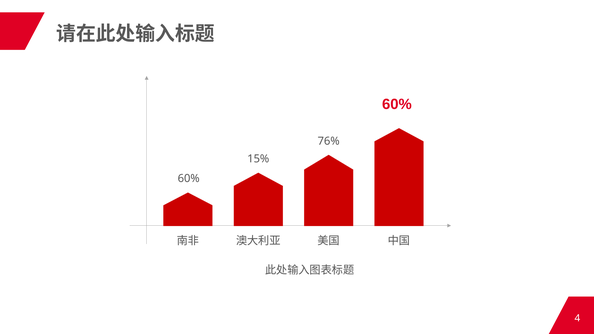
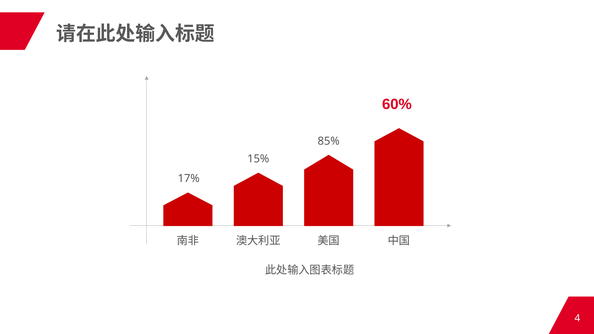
76%: 76% -> 85% (329, 141)
60%: 60% -> 17% (189, 179)
